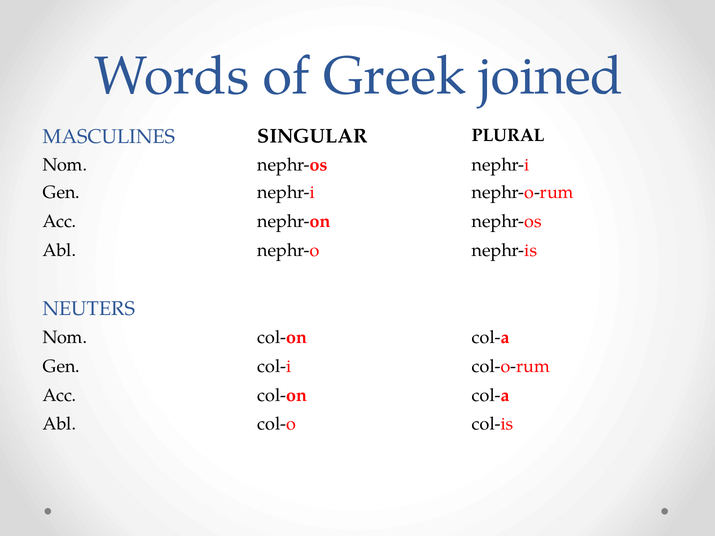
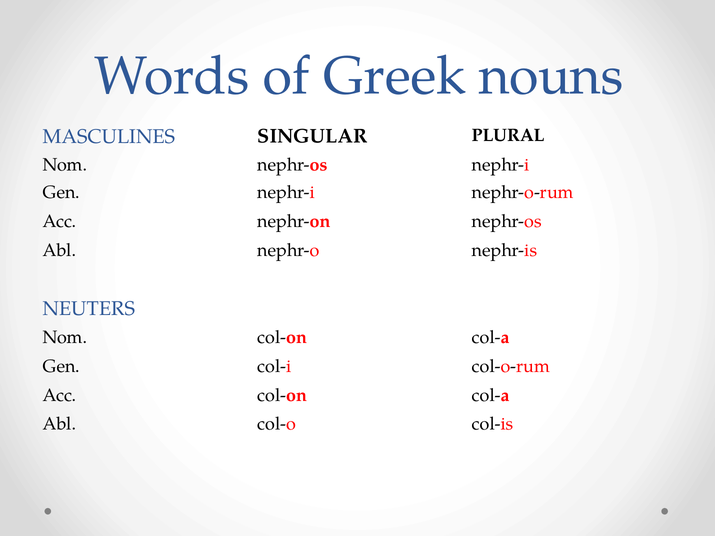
joined: joined -> nouns (551, 76)
